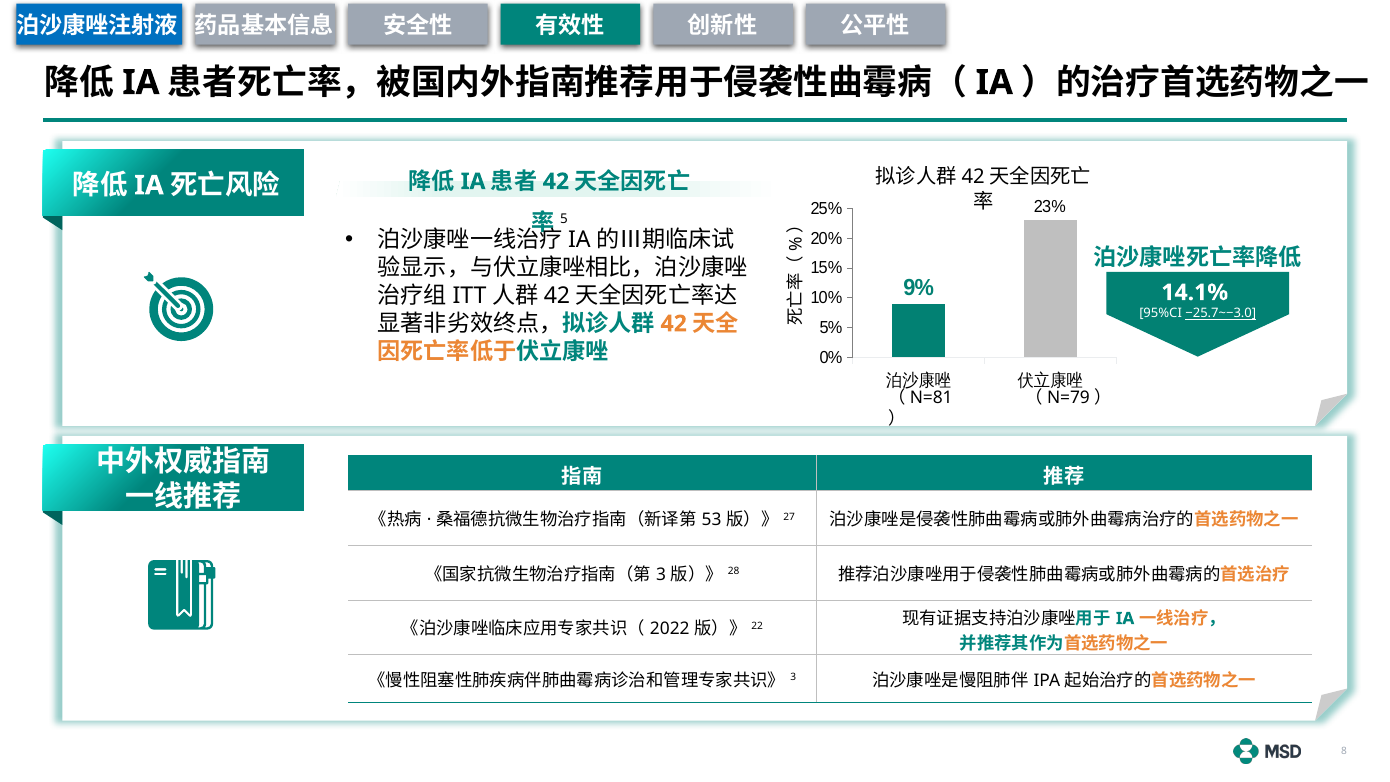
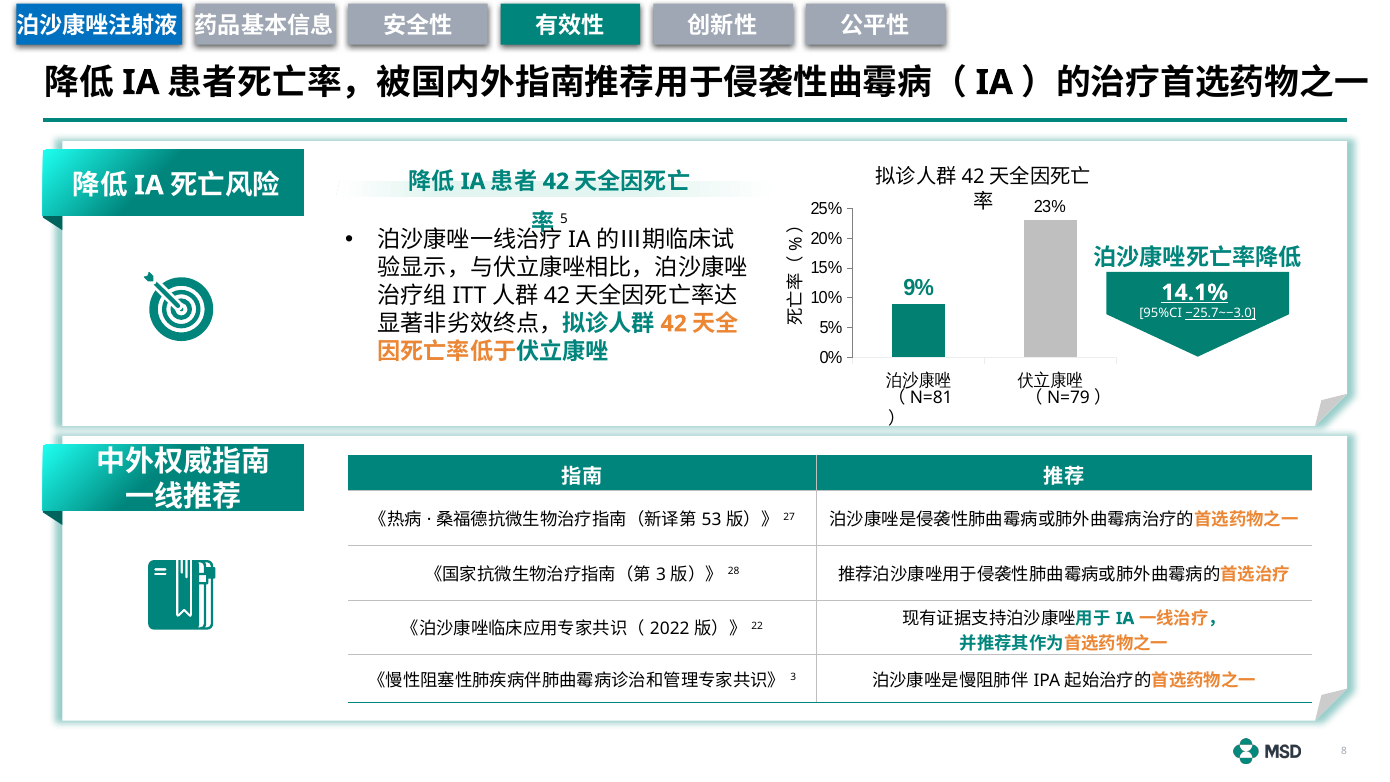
14.1% underline: none -> present (1195, 292)
